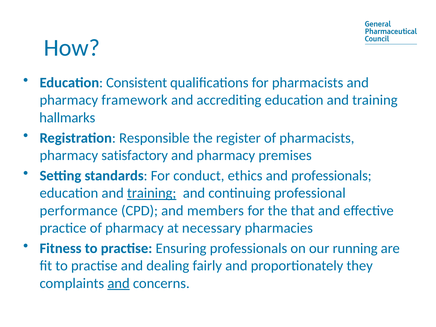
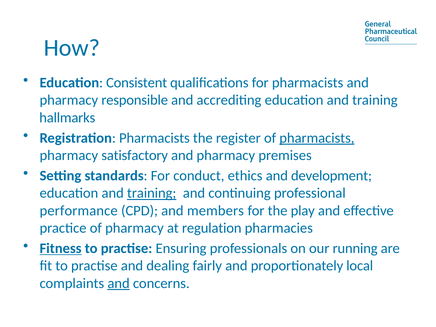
framework: framework -> responsible (135, 100)
Registration Responsible: Responsible -> Pharmacists (154, 138)
pharmacists underline: none -> present (317, 138)
and professionals: professionals -> development (331, 176)
that: that -> play (303, 211)
necessary: necessary -> regulation (212, 228)
Fitness underline: none -> present (61, 248)
they: they -> local (360, 266)
